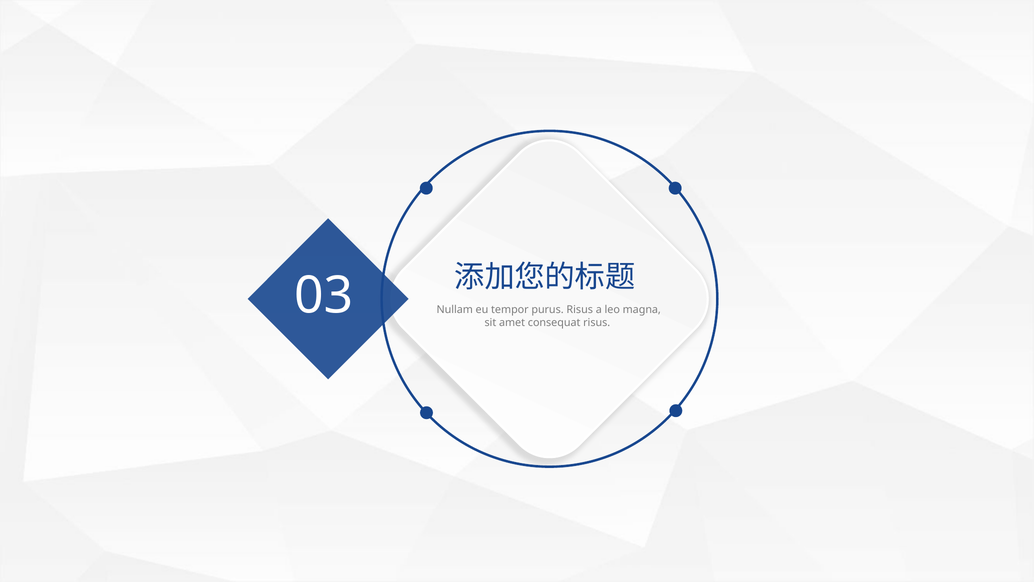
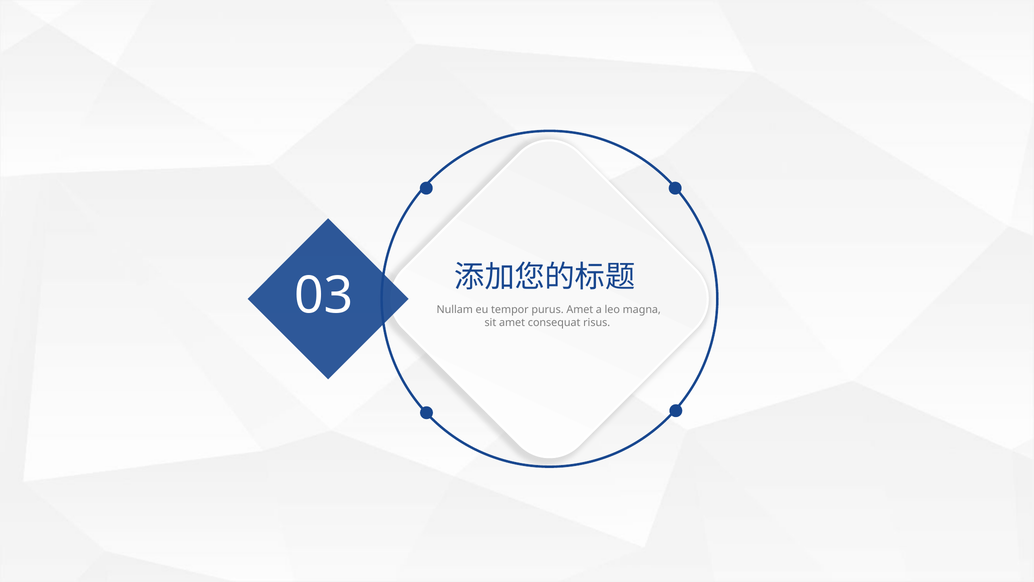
purus Risus: Risus -> Amet (580, 310)
